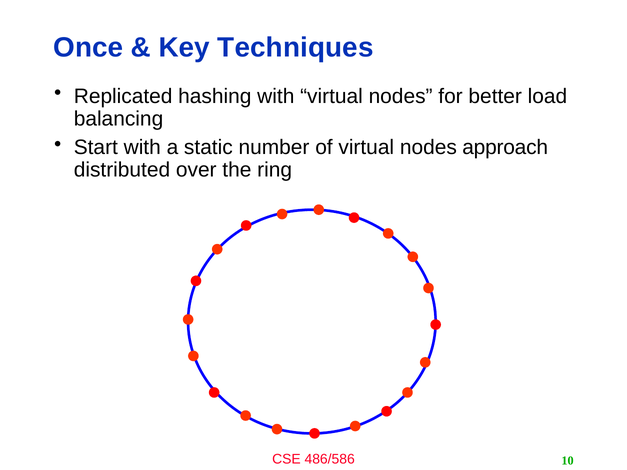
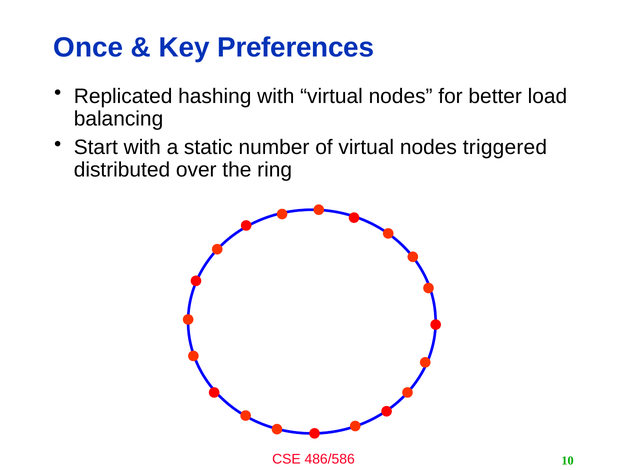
Techniques: Techniques -> Preferences (296, 48)
approach: approach -> triggered (505, 148)
